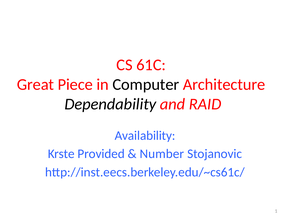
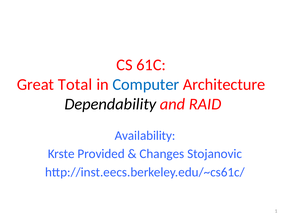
Piece: Piece -> Total (75, 85)
Computer colour: black -> blue (146, 85)
Number: Number -> Changes (162, 154)
